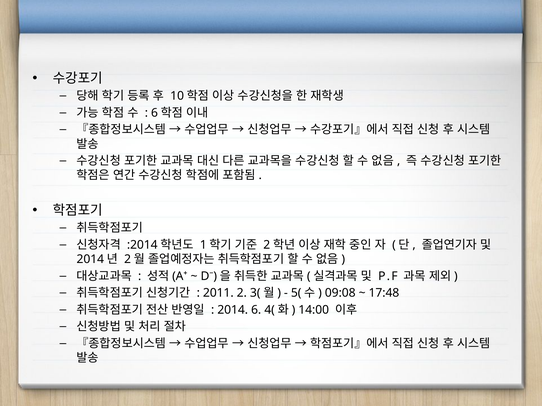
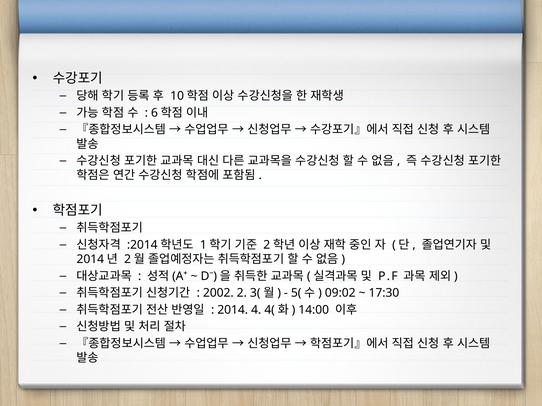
2011: 2011 -> 2002 (218, 293)
09:08: 09:08 -> 09:02 (340, 293)
17:48: 17:48 -> 17:30 (384, 293)
6: 6 -> 4 (256, 310)
